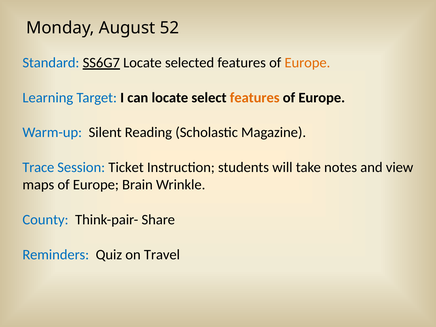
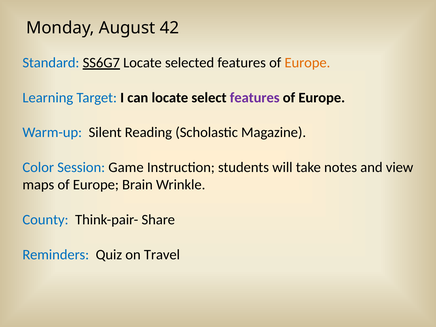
52: 52 -> 42 (169, 28)
features colour: orange -> purple (255, 98)
Trace: Trace -> Color (38, 167)
Ticket: Ticket -> Game (126, 167)
